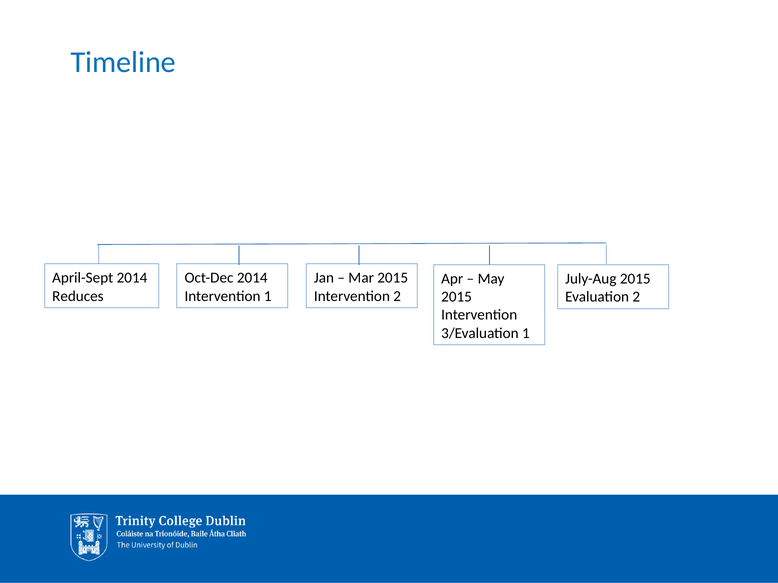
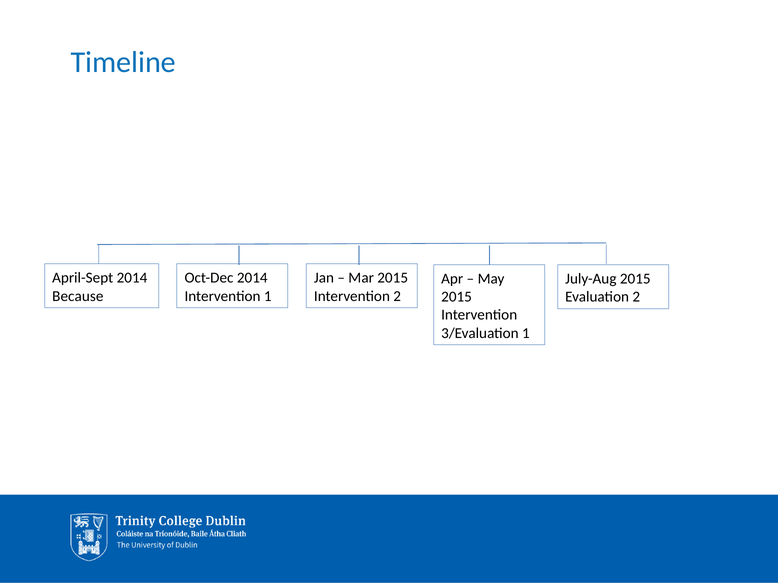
Reduces: Reduces -> Because (78, 296)
